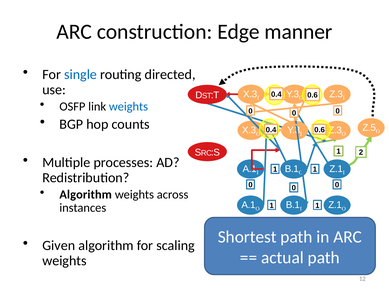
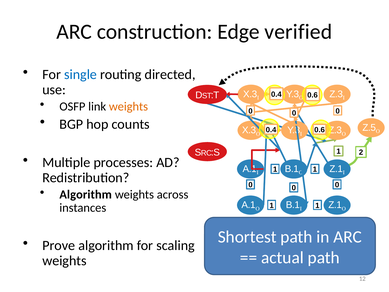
manner: manner -> verified (298, 32)
weights colour: blue -> orange (128, 106)
Given: Given -> Prove (59, 245)
